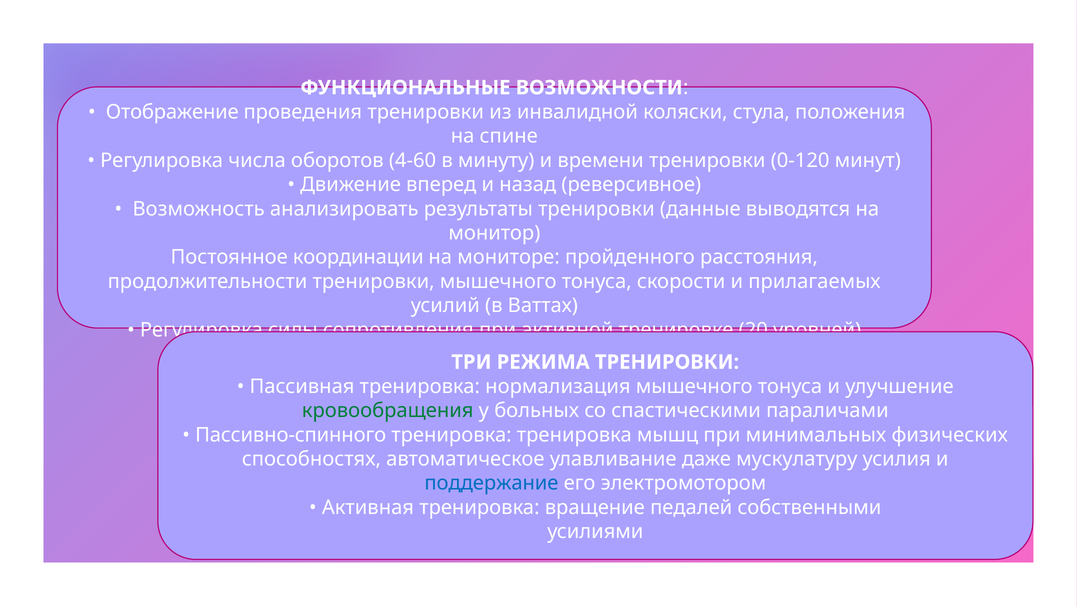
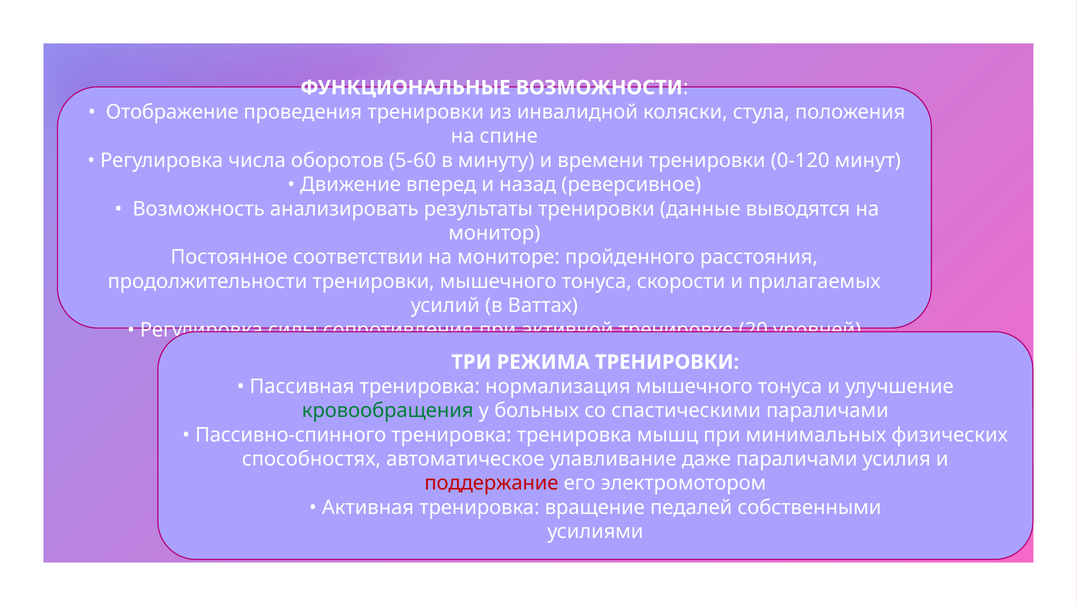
4-60: 4-60 -> 5-60 (413, 160)
координации: координации -> соответствии (358, 257)
даже мускулатуру: мускулатуру -> параличами (797, 459)
поддержание colour: blue -> red (491, 483)
